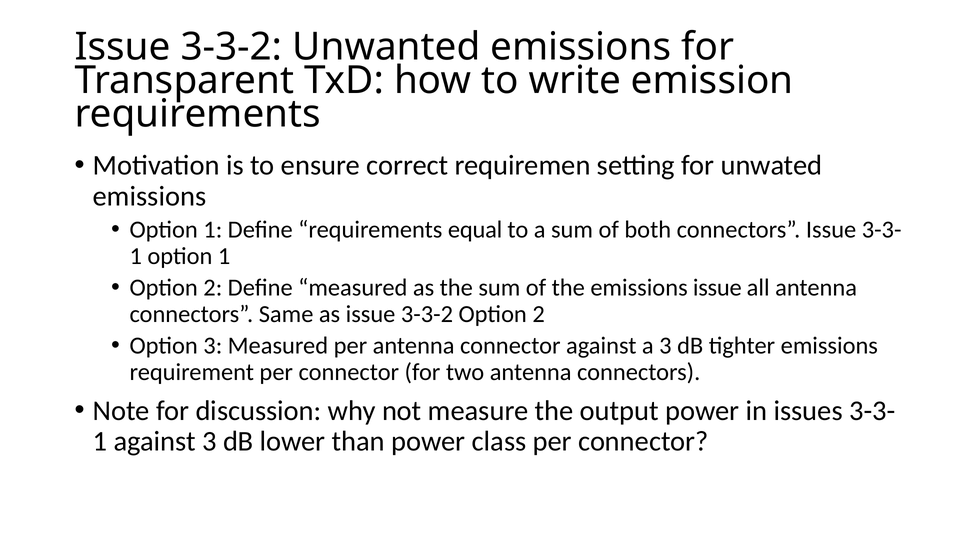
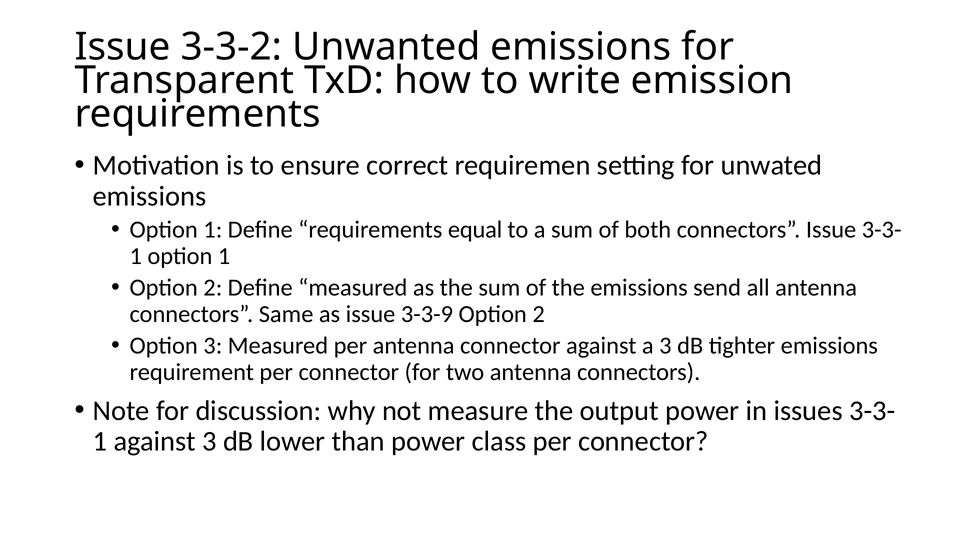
emissions issue: issue -> send (717, 288)
as issue 3-3-2: 3-3-2 -> 3-3-9 (427, 314)
